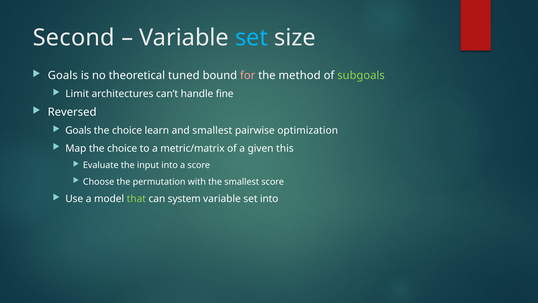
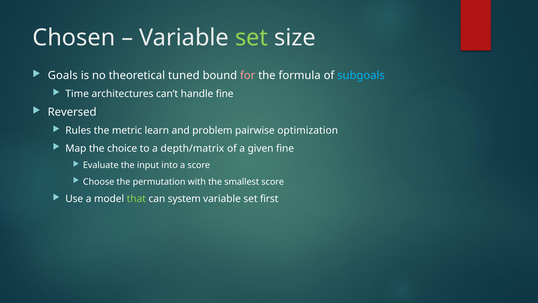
Second: Second -> Chosen (74, 38)
set colour: light blue -> light green (252, 38)
method: method -> formula (300, 75)
subgoals colour: light green -> light blue (361, 75)
Limit: Limit -> Time (77, 94)
Goals: Goals -> Rules (78, 130)
choice: choice -> metric (127, 130)
and smallest: smallest -> problem (212, 130)
metric/matrix: metric/matrix -> depth/matrix (192, 148)
given this: this -> fine (285, 148)
set into: into -> first (269, 199)
